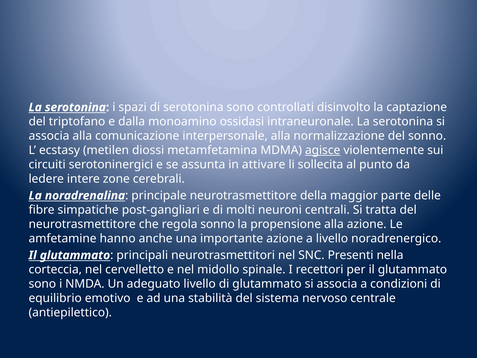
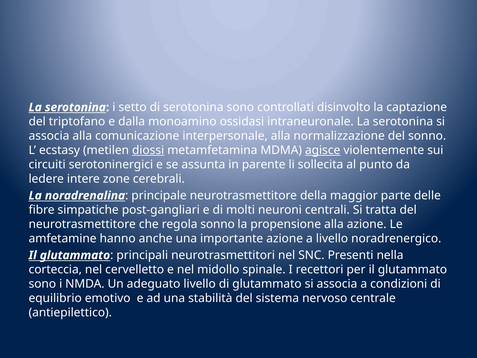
spazi: spazi -> setto (133, 107)
diossi underline: none -> present (148, 150)
attivare: attivare -> parente (264, 164)
